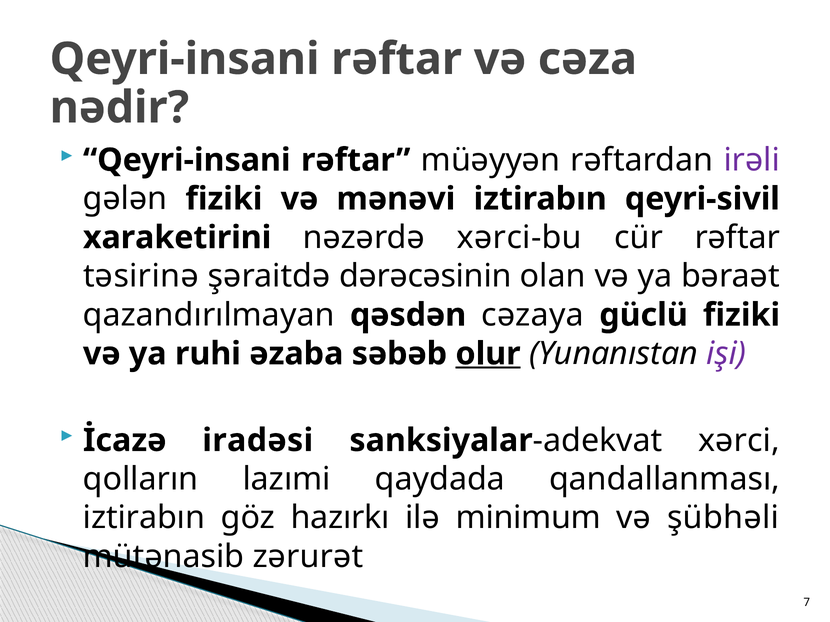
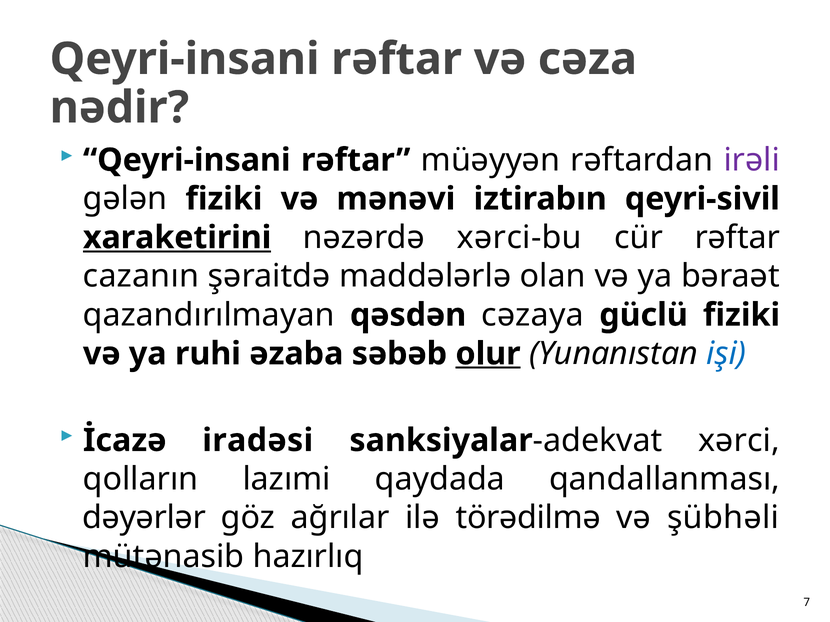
xaraketirini underline: none -> present (177, 238)
təsirinə: təsirinə -> cazanın (141, 276)
dərəcəsinin: dərəcəsinin -> maddələrlə (425, 276)
işi colour: purple -> blue (726, 354)
iztirabın: iztirabın -> dəyərlər (144, 518)
hazırkı: hazırkı -> ağrılar (340, 518)
minimum: minimum -> törədilmə (528, 518)
zərurət: zərurət -> hazırlıq (308, 557)
